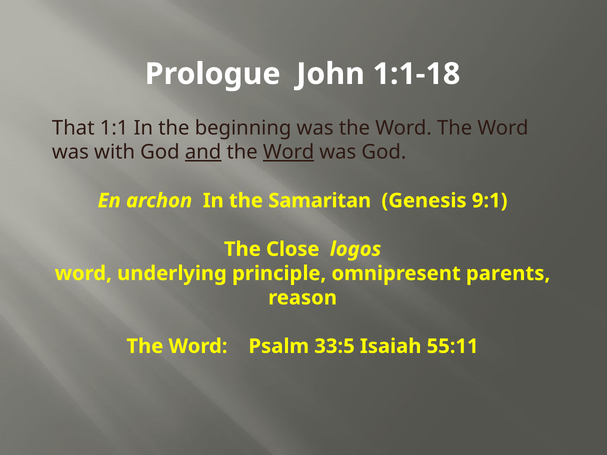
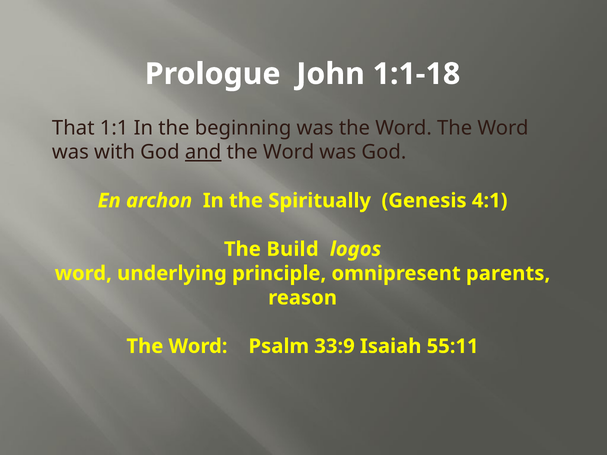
Word underline: present -> none (289, 152)
Samaritan: Samaritan -> Spiritually (320, 201)
9:1: 9:1 -> 4:1 (490, 201)
Close: Close -> Build (293, 249)
33:5: 33:5 -> 33:9 (335, 346)
